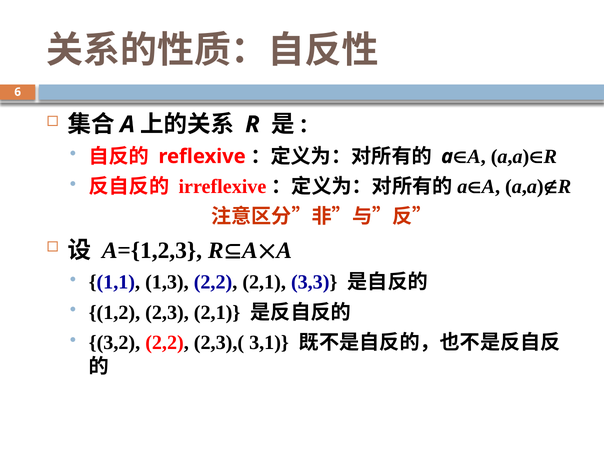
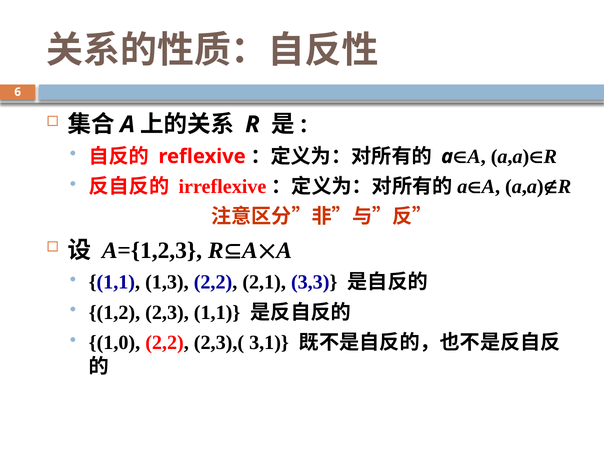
2,3 2,1: 2,1 -> 1,1 (217, 312)
3,2: 3,2 -> 1,0 (114, 343)
